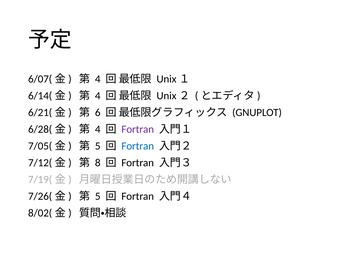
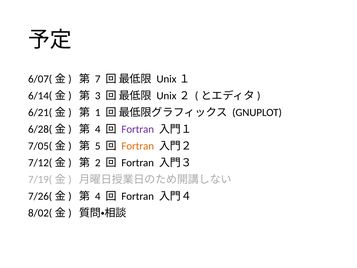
4: 4 -> 7 (98, 79)
4: 4 -> 3 (98, 96)
6: 6 -> 1 (98, 112)
Fortran colour: blue -> orange (138, 146)
8: 8 -> 2 (98, 163)
5: 5 -> 4 (98, 196)
